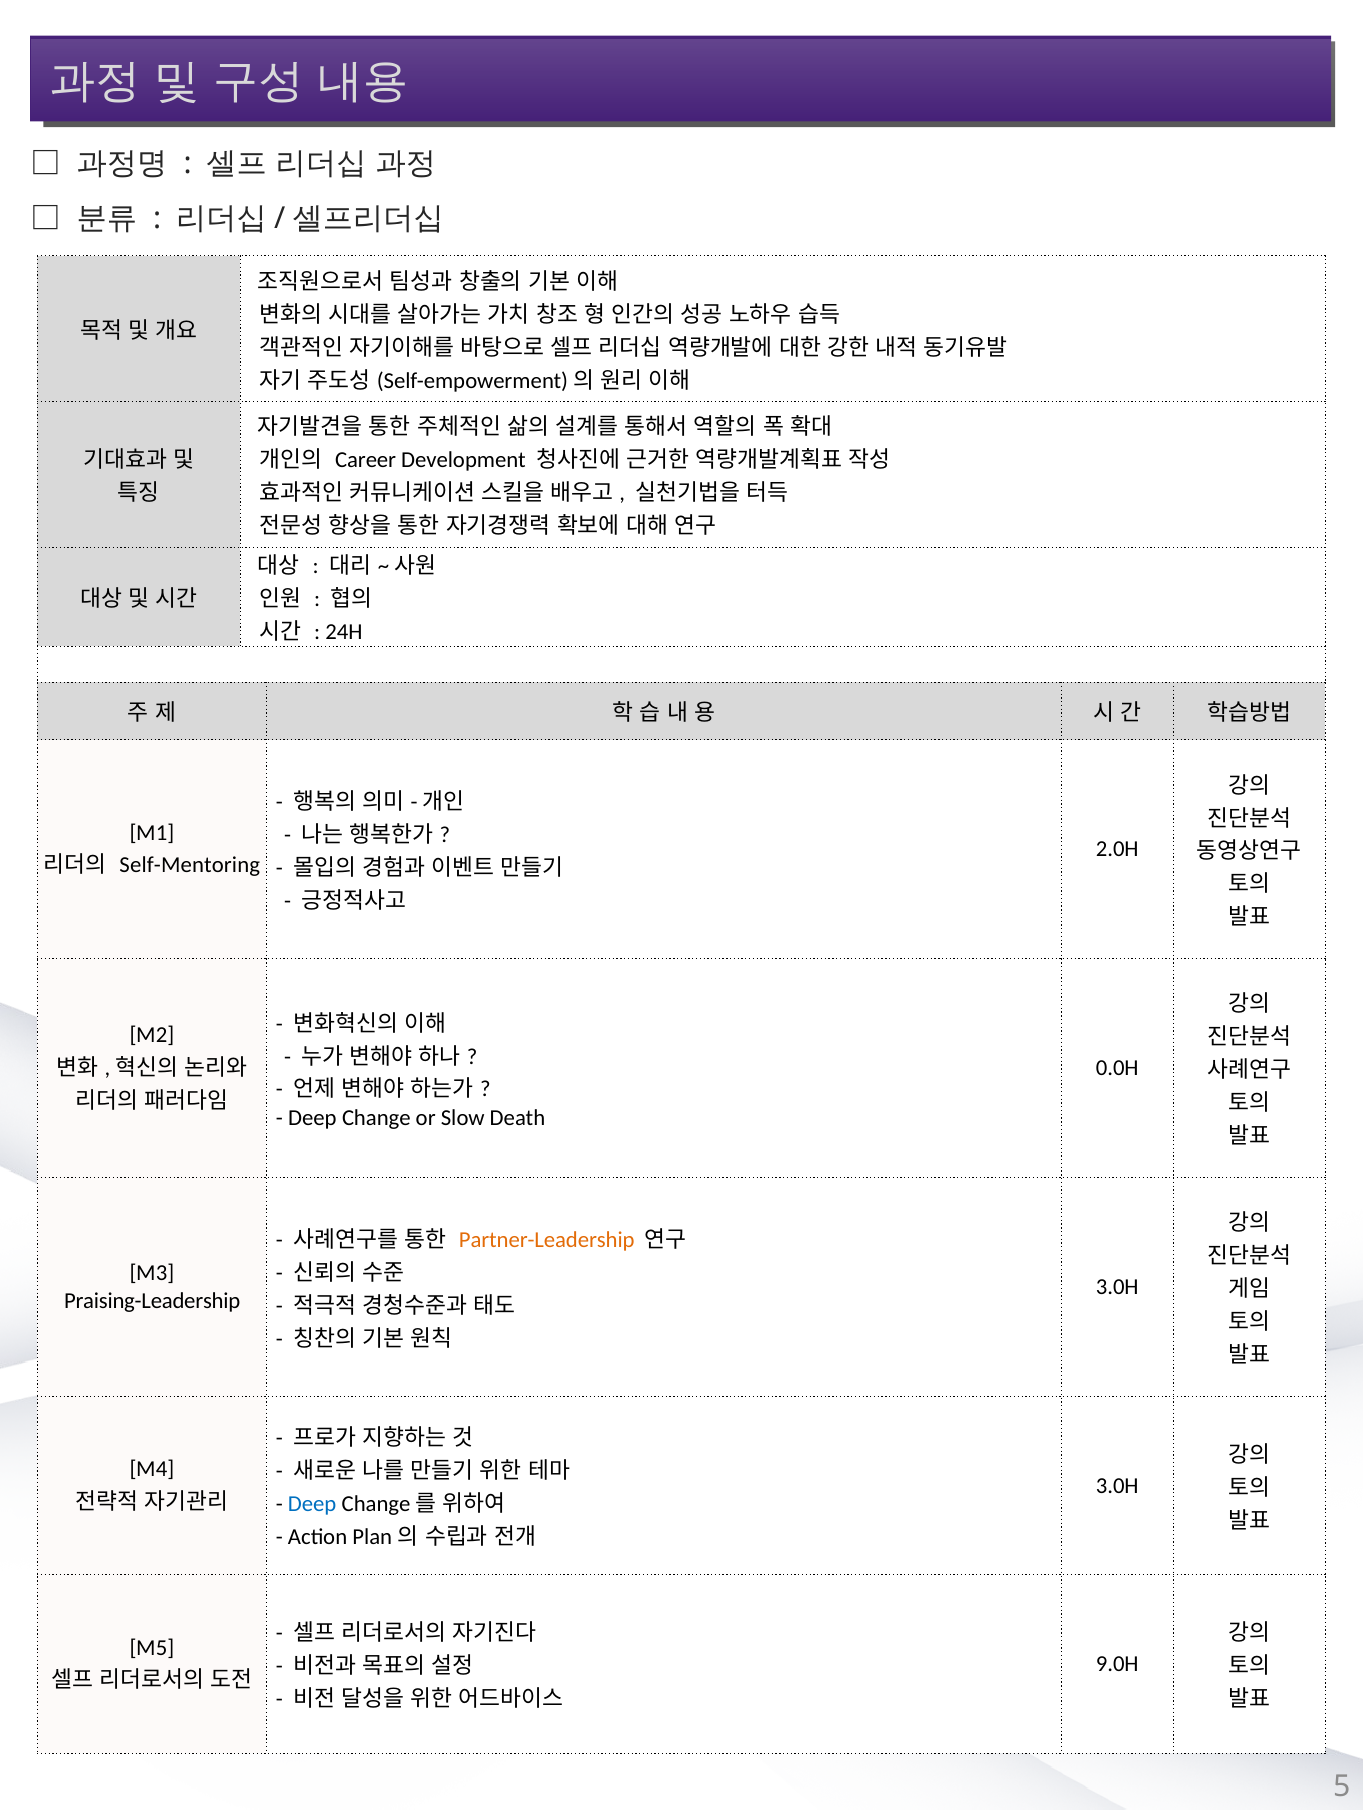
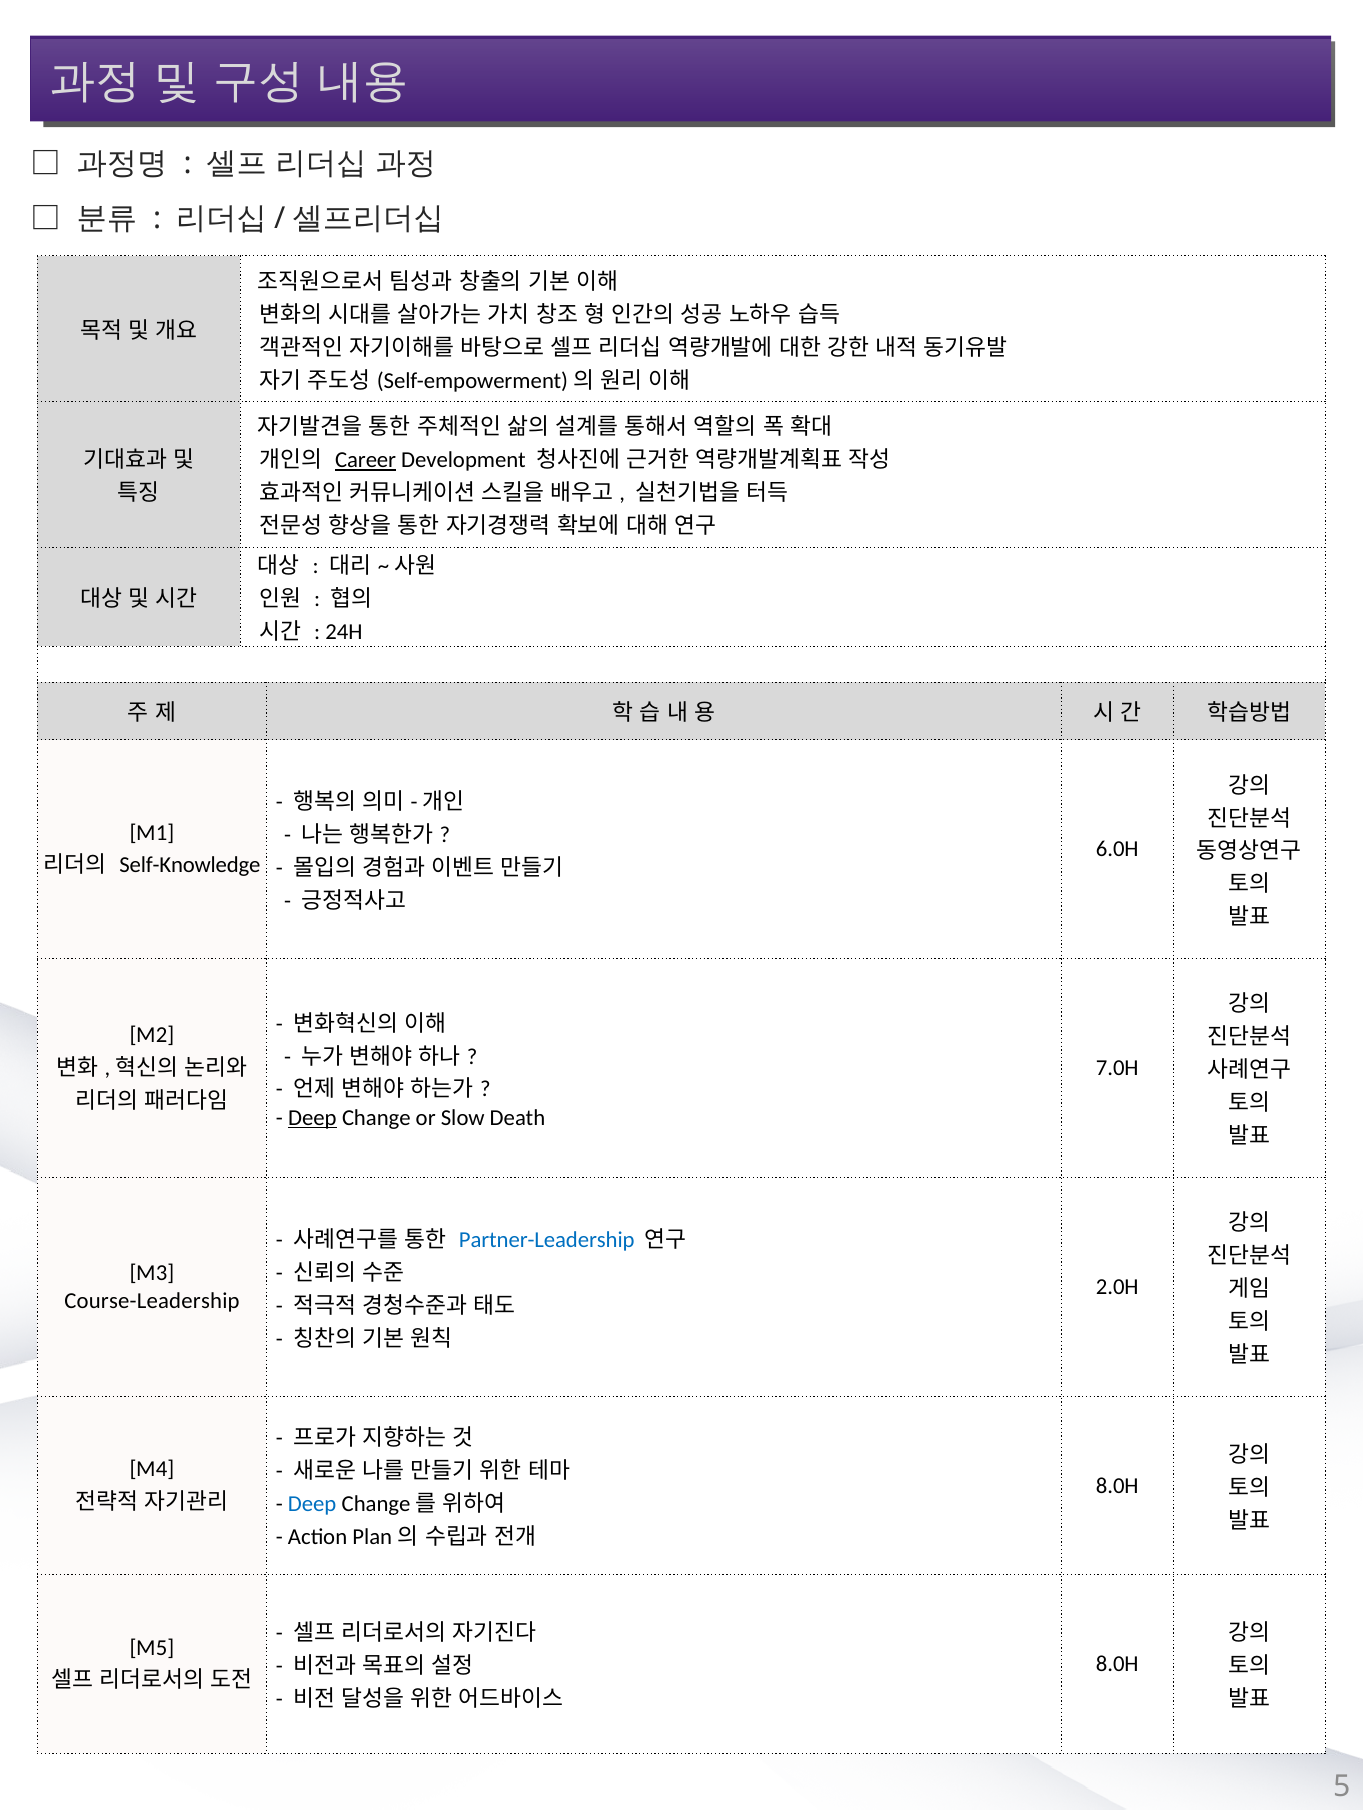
Career underline: none -> present (366, 460)
2.0H: 2.0H -> 6.0H (1117, 850)
Self-Mentoring: Self-Mentoring -> Self-Knowledge (190, 865)
0.0H: 0.0H -> 7.0H (1117, 1068)
Deep underline: none -> present (312, 1118)
Partner-Leadership colour: orange -> blue (547, 1240)
3.0H: 3.0H -> 2.0H (1117, 1287)
Praising-Leadership: Praising-Leadership -> Course-Leadership (152, 1301)
3.0H: 3.0H -> 8.0H (1117, 1486)
9.0H: 9.0H -> 8.0H (1117, 1664)
